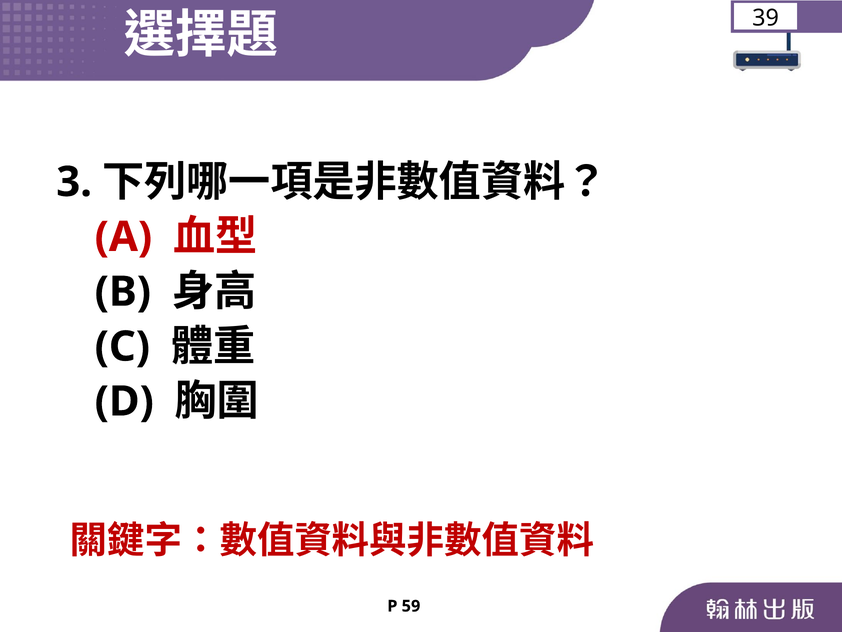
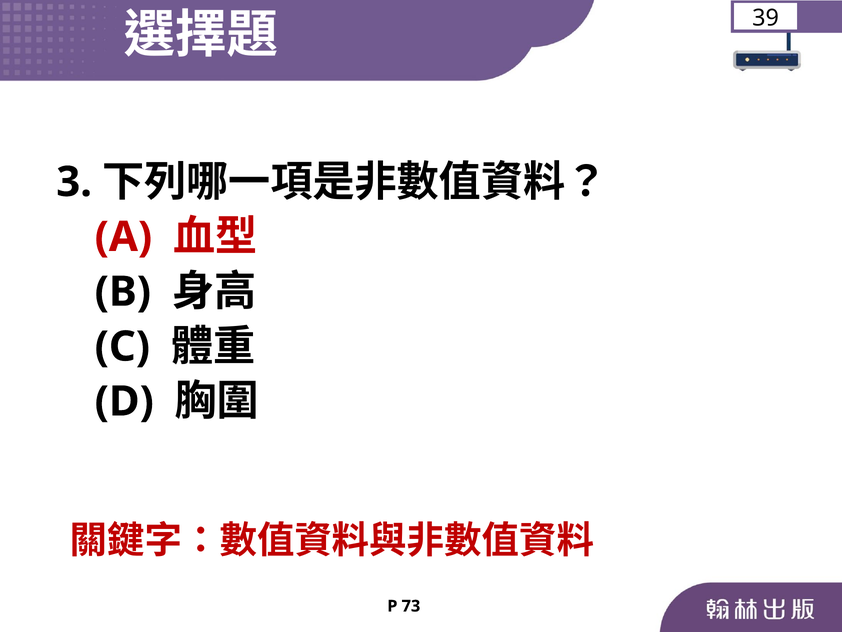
59: 59 -> 73 (411, 606)
